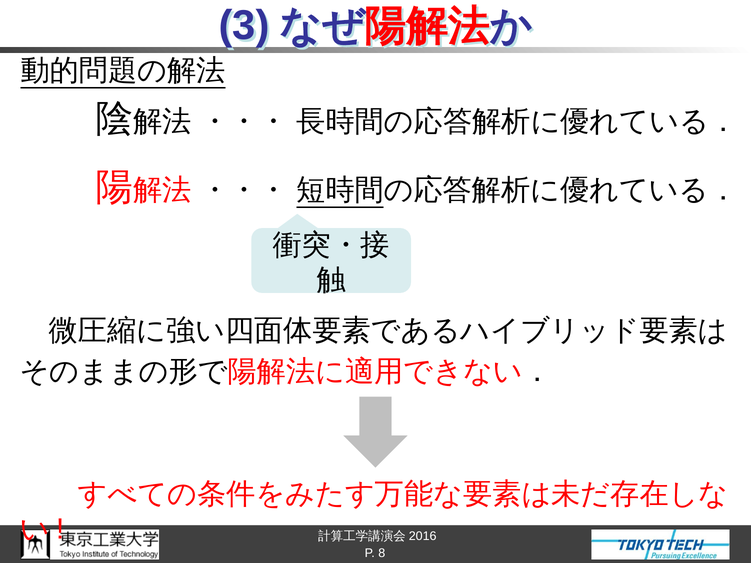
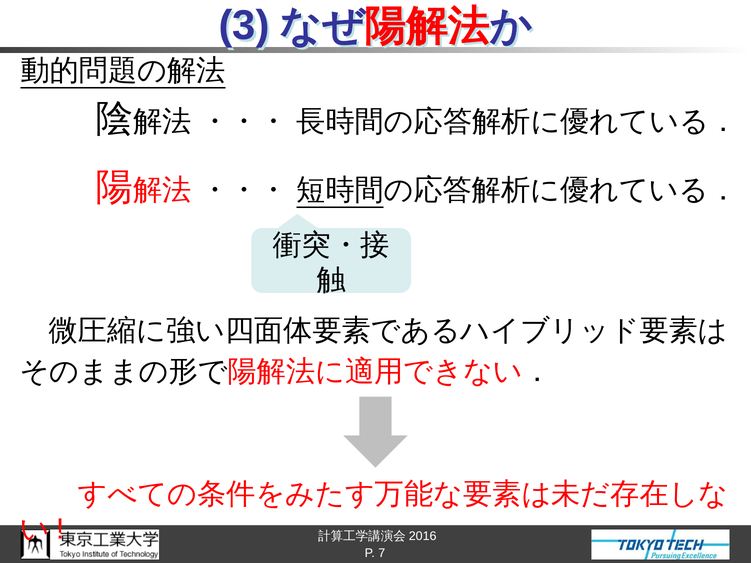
8: 8 -> 7 (382, 553)
